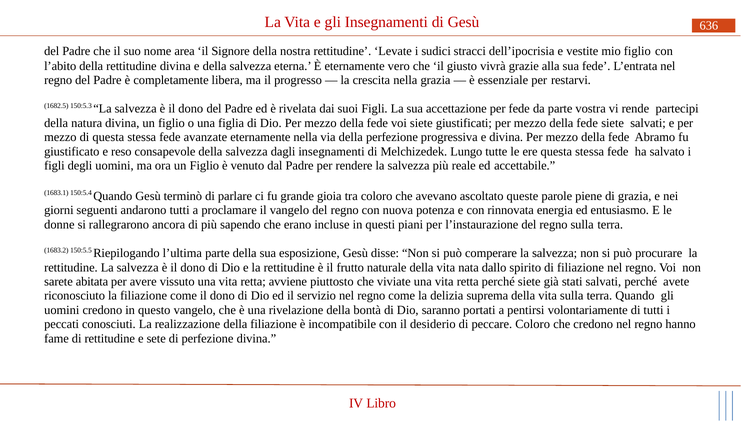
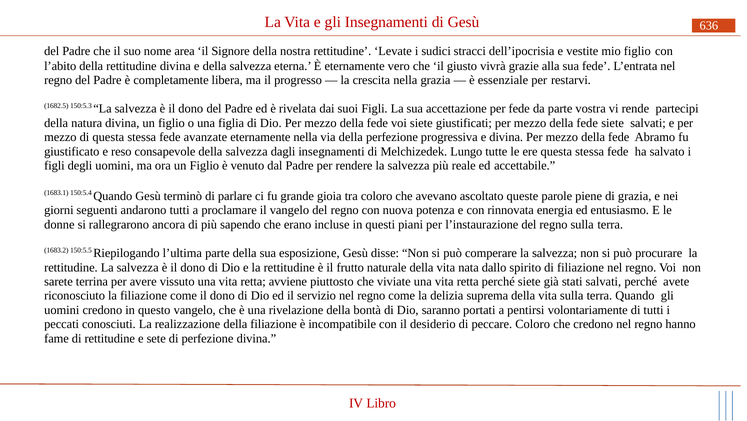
abitata: abitata -> terrina (92, 281)
